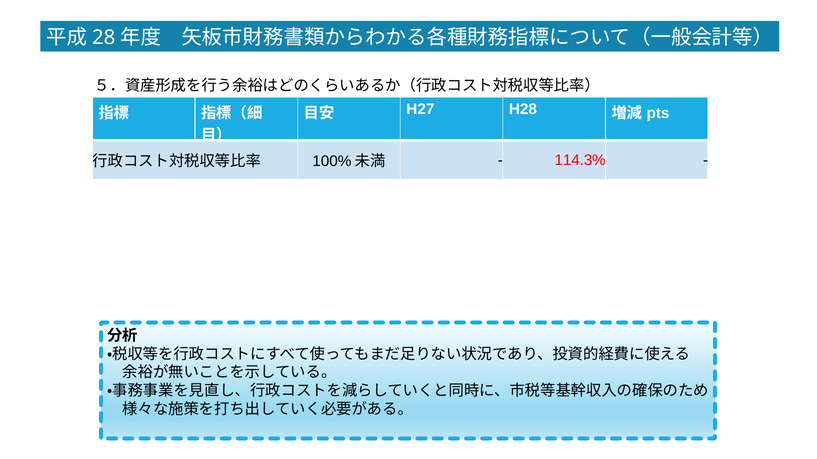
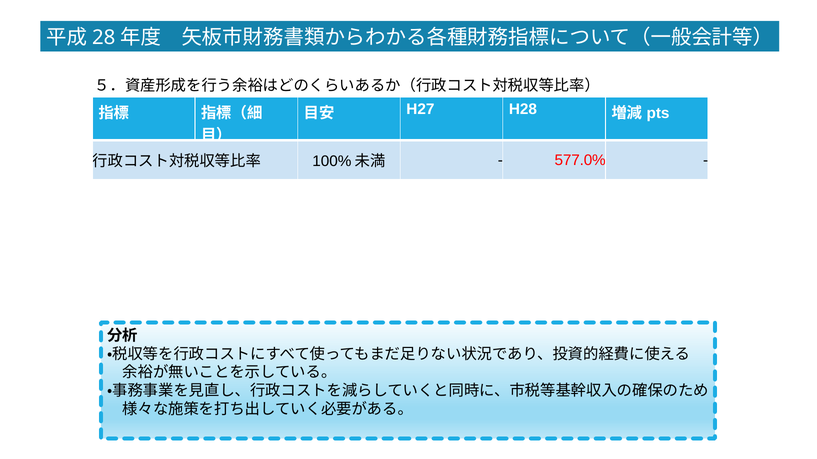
114.3%: 114.3% -> 577.0% (580, 160)
